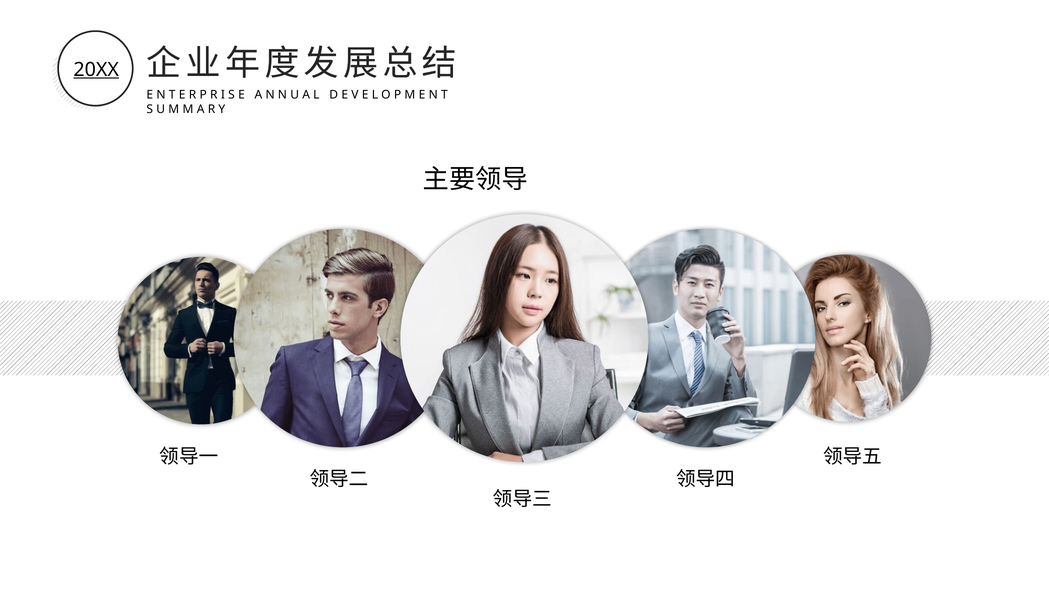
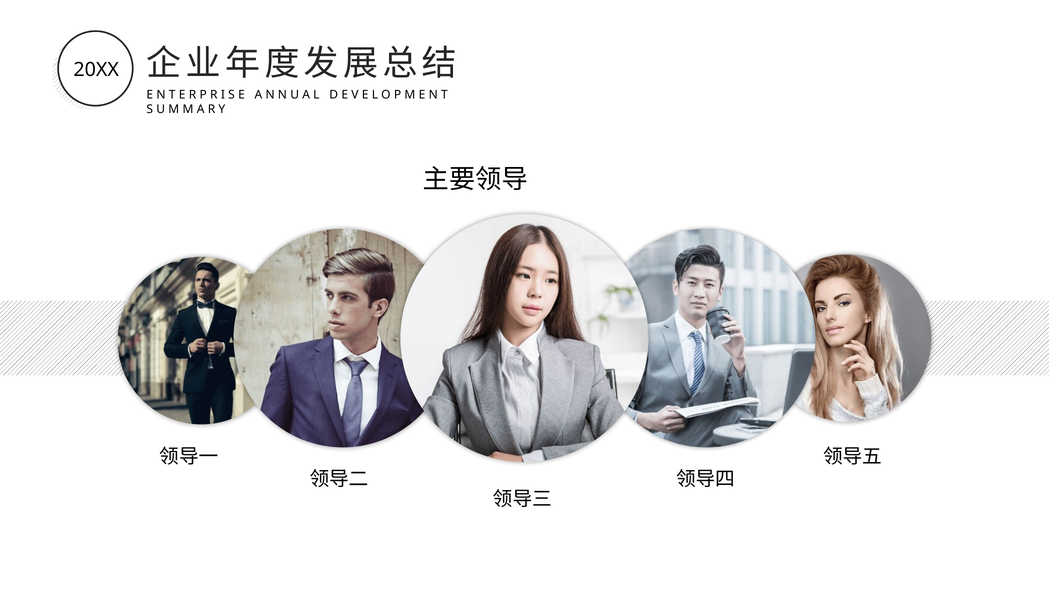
20XX underline: present -> none (96, 70)
